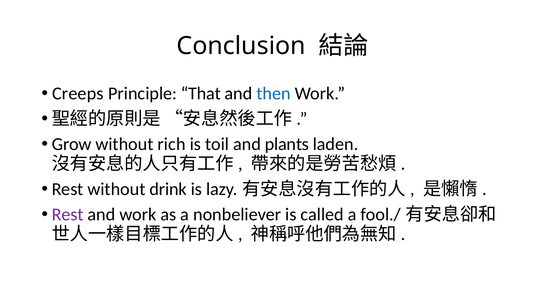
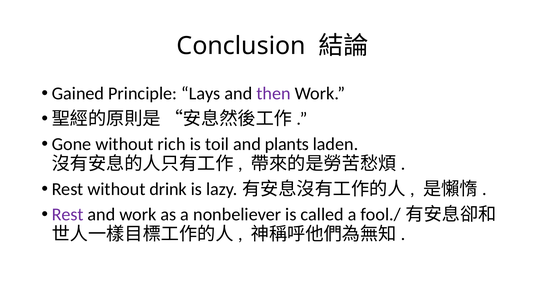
Creeps: Creeps -> Gained (78, 93)
That: That -> Lays (201, 93)
then colour: blue -> purple (274, 93)
Grow: Grow -> Gone (72, 144)
